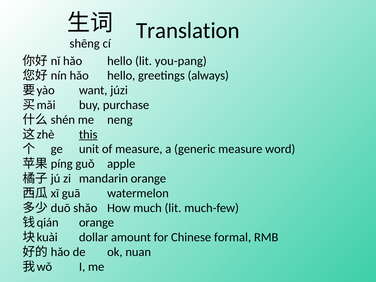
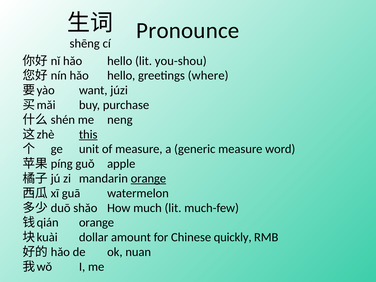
Translation: Translation -> Pronounce (188, 31)
you-pang: you-pang -> you-shou (181, 61)
always: always -> where (208, 76)
orange underline: none -> present (148, 178)
formal: formal -> quickly (233, 237)
